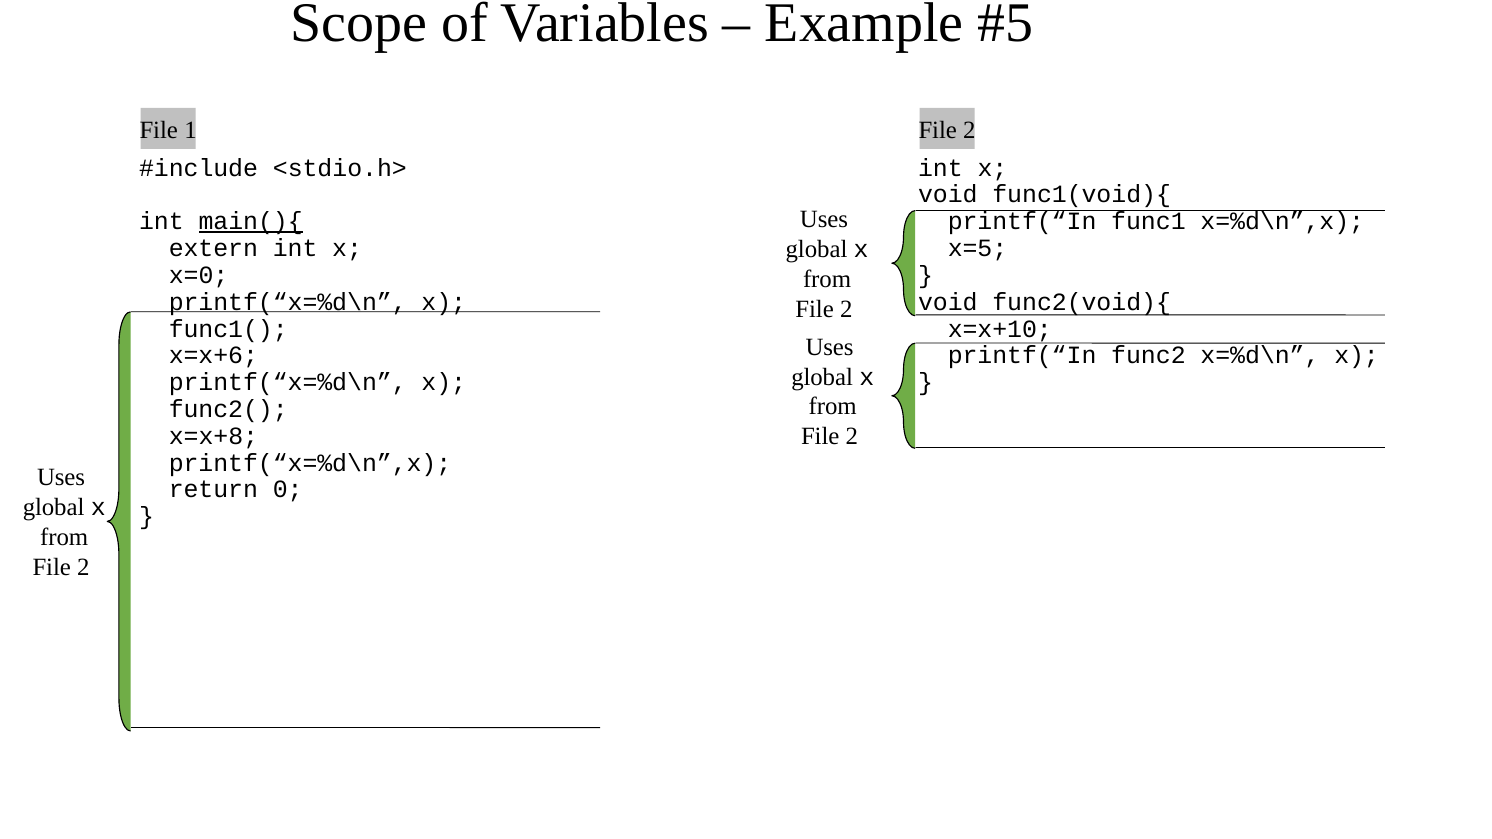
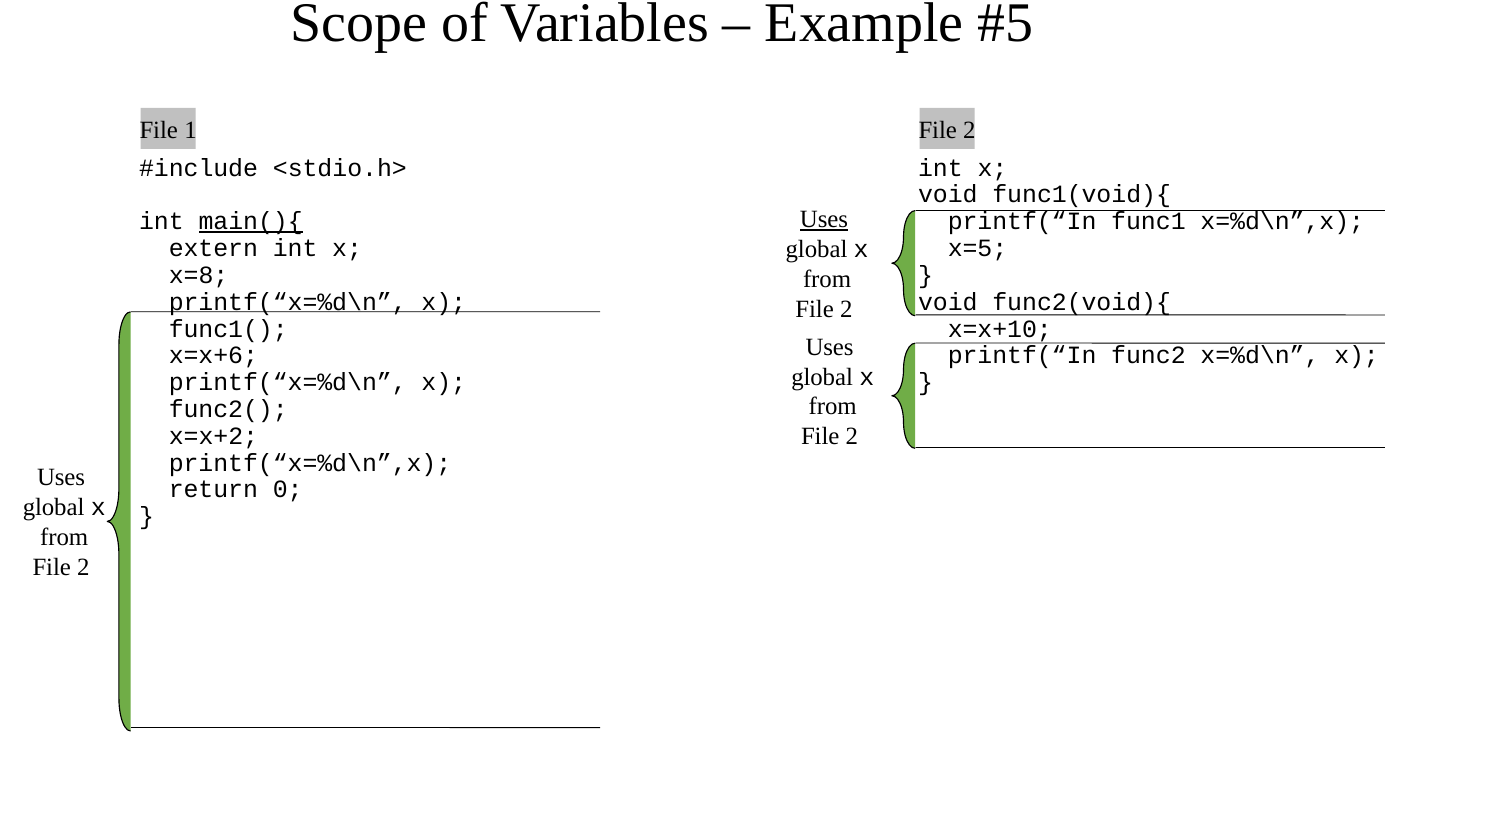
Uses underline: none -> present (824, 219)
x=0: x=0 -> x=8 (199, 275)
x=x+8: x=x+8 -> x=x+2 (213, 436)
